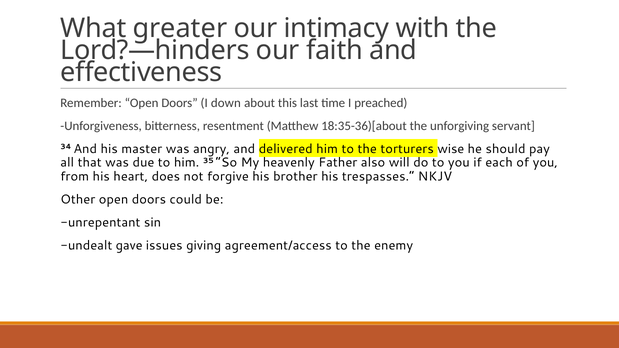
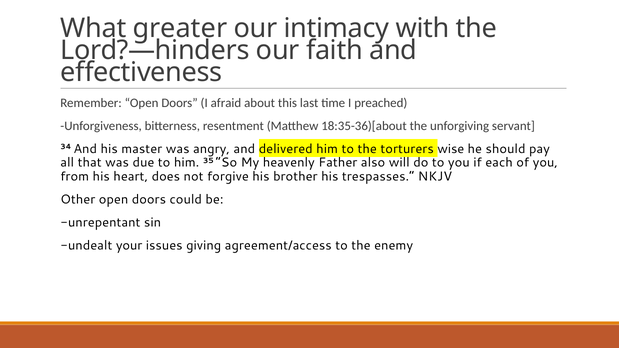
down: down -> afraid (226, 103)
gave: gave -> your (129, 246)
